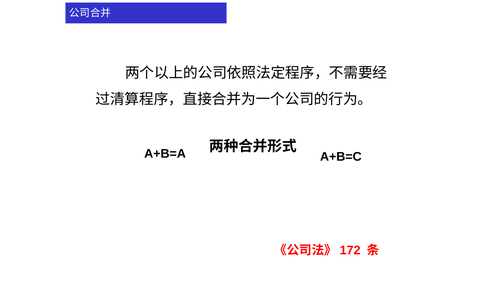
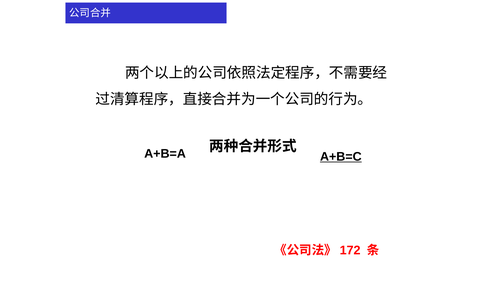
A+B=C underline: none -> present (341, 157)
